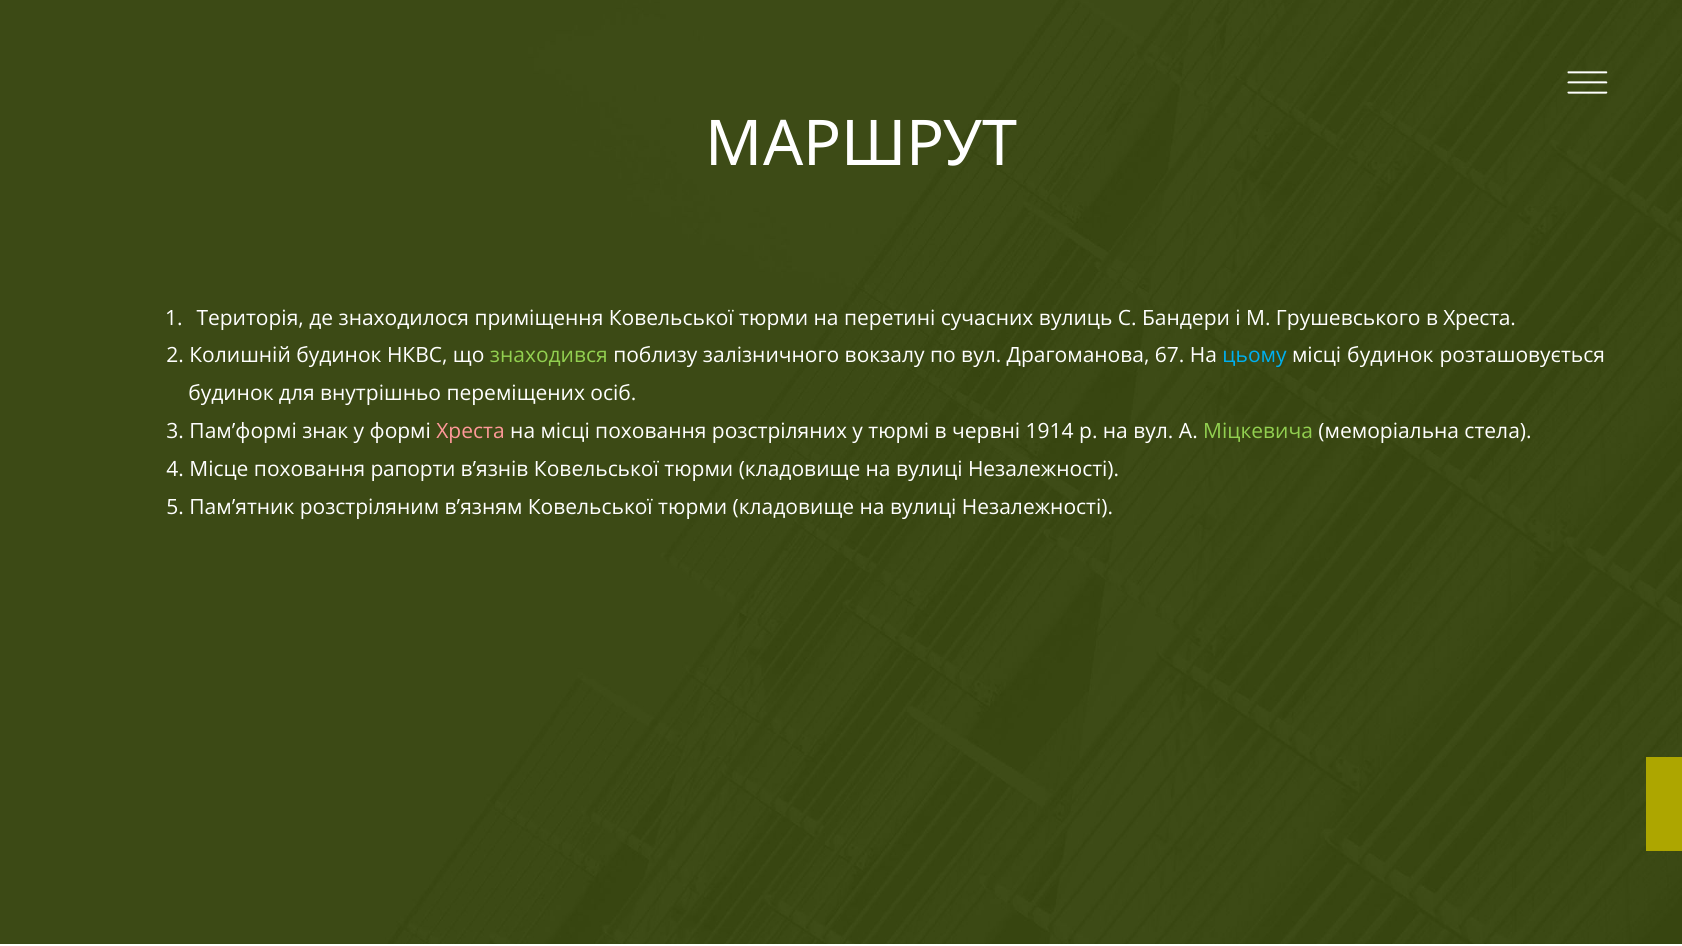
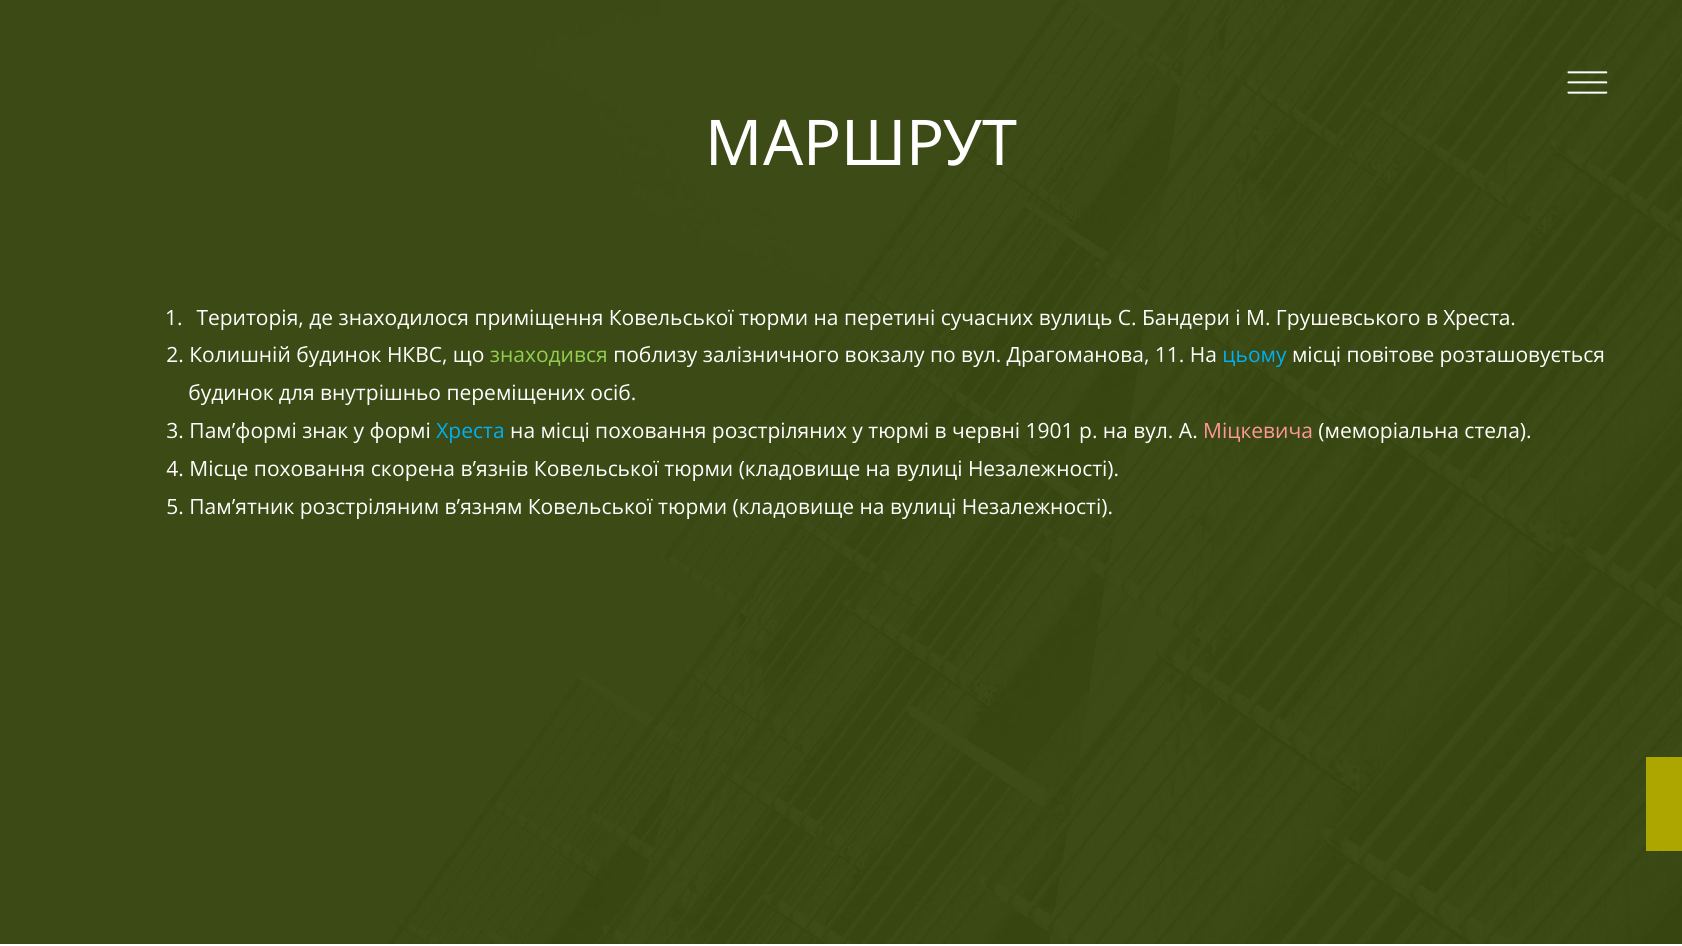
67: 67 -> 11 (1170, 356)
місці будинок: будинок -> повітове (1391, 356)
Хреста colour: pink -> light blue (470, 432)
1914: 1914 -> 1901 (1050, 432)
Міцкевича colour: light green -> pink (1258, 432)
рапорти: рапорти -> скорена (413, 469)
